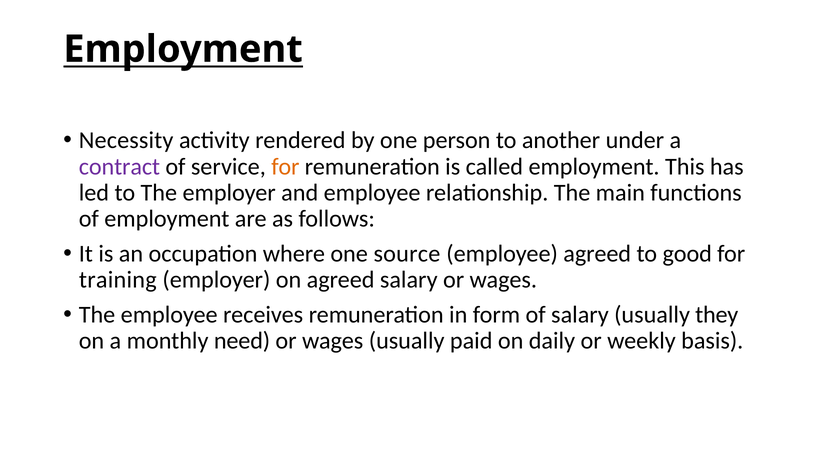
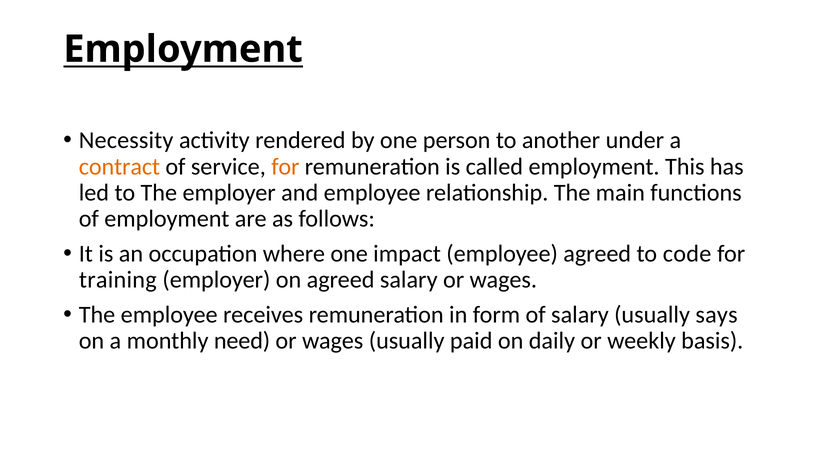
contract colour: purple -> orange (119, 166)
source: source -> impact (407, 254)
good: good -> code (687, 254)
they: they -> says (717, 315)
